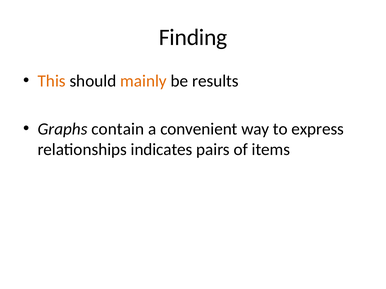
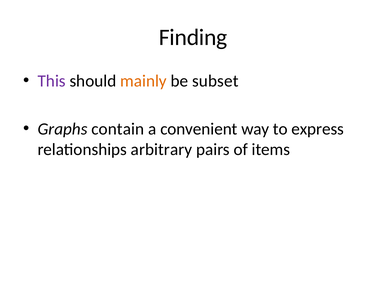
This colour: orange -> purple (52, 81)
results: results -> subset (215, 81)
indicates: indicates -> arbitrary (161, 150)
